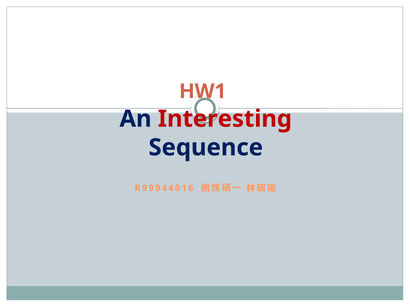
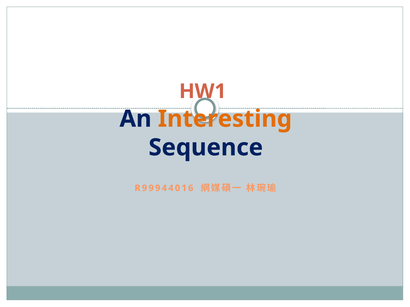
Interesting colour: red -> orange (225, 119)
